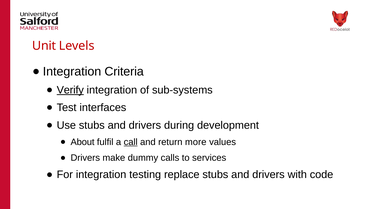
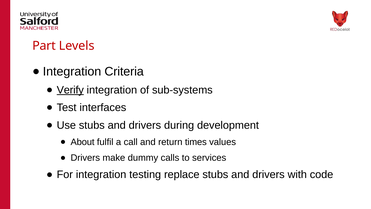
Unit: Unit -> Part (44, 46)
call underline: present -> none (131, 142)
more: more -> times (196, 142)
